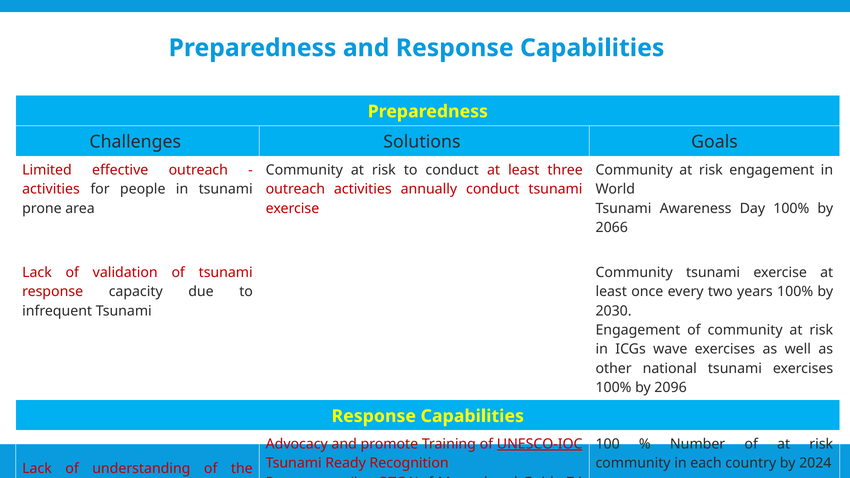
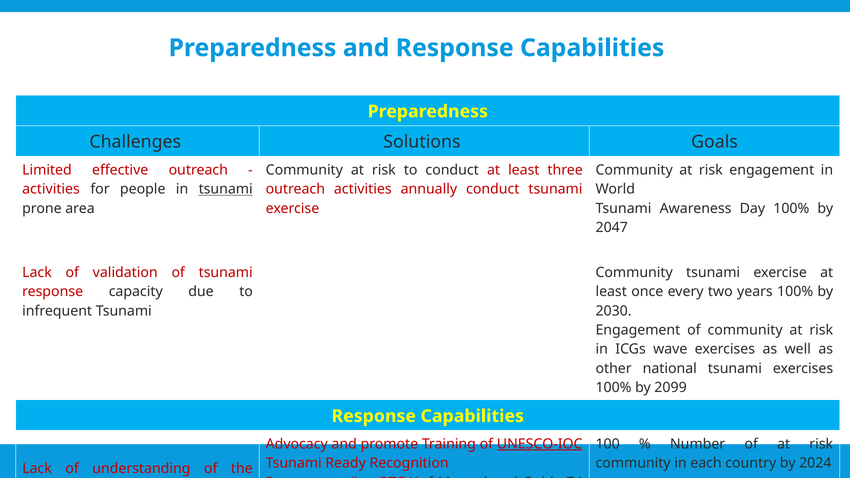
tsunami underline: none -> present (226, 189)
2066: 2066 -> 2047 (612, 228)
2096: 2096 -> 2099 (671, 388)
